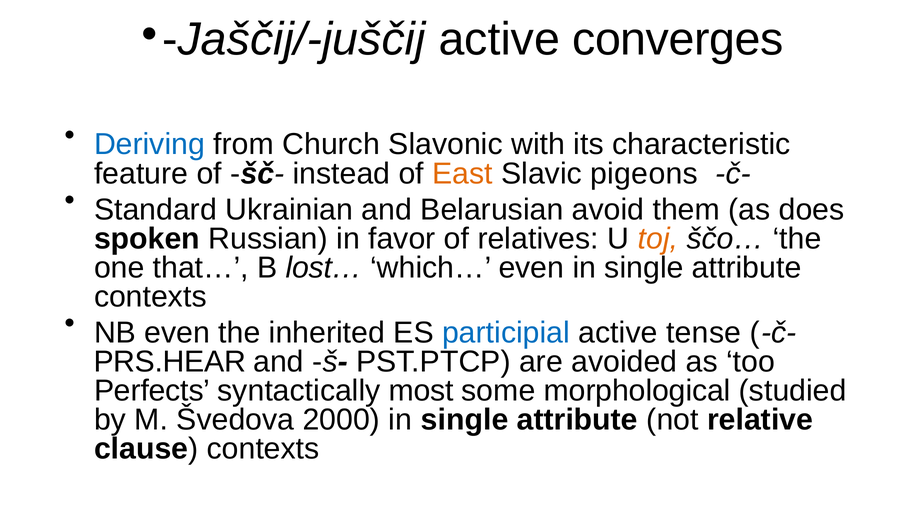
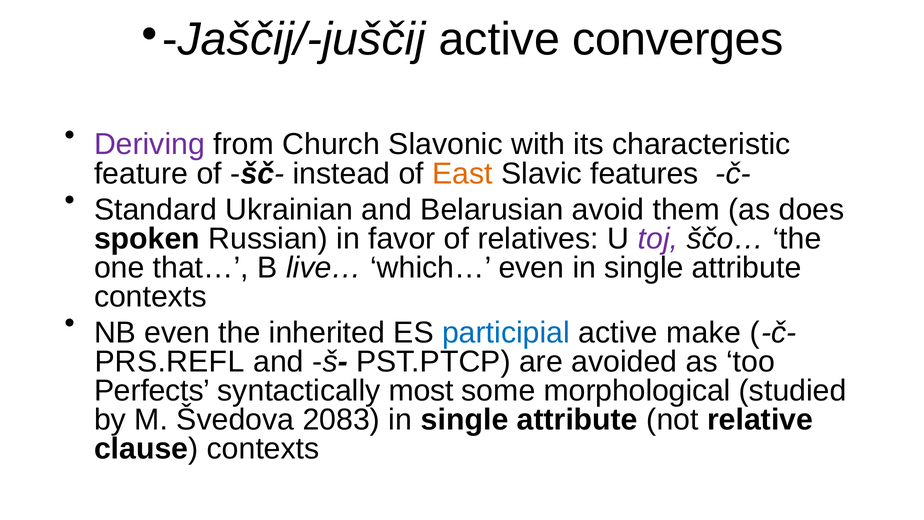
Deriving colour: blue -> purple (150, 144)
pigeons: pigeons -> features (644, 173)
toj colour: orange -> purple (658, 238)
lost…: lost… -> live… (324, 268)
tense: tense -> make (704, 333)
PRS.HEAR: PRS.HEAR -> PRS.REFL (169, 362)
2000: 2000 -> 2083 (341, 420)
